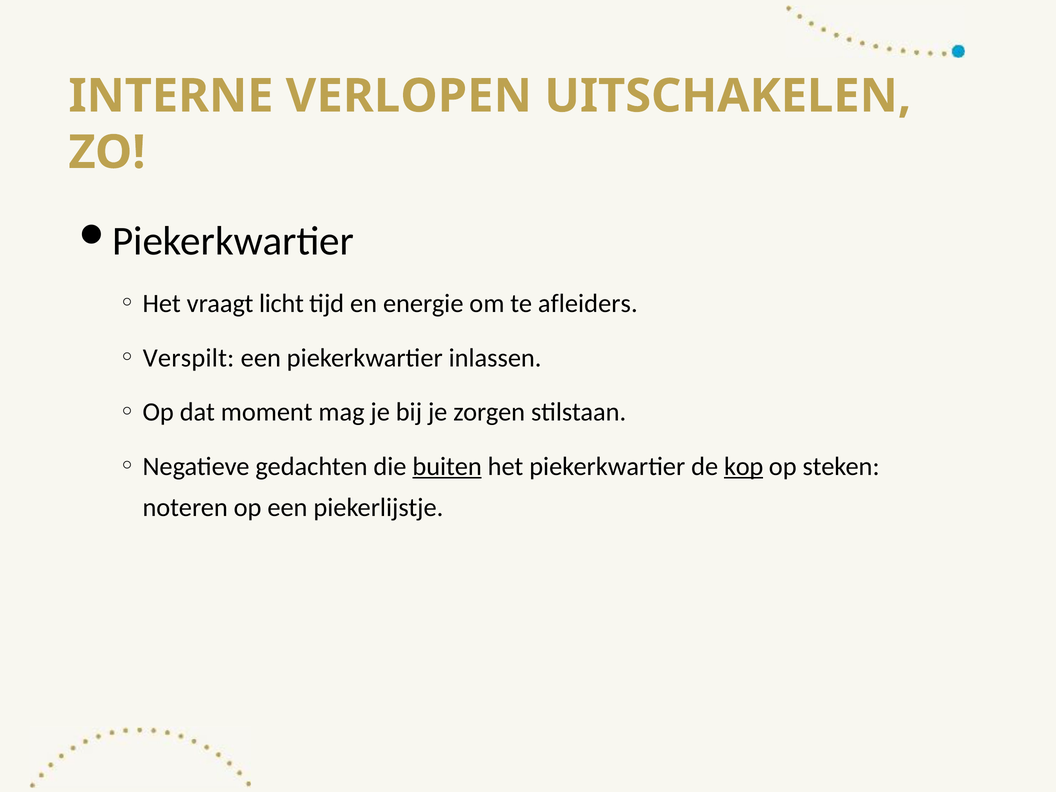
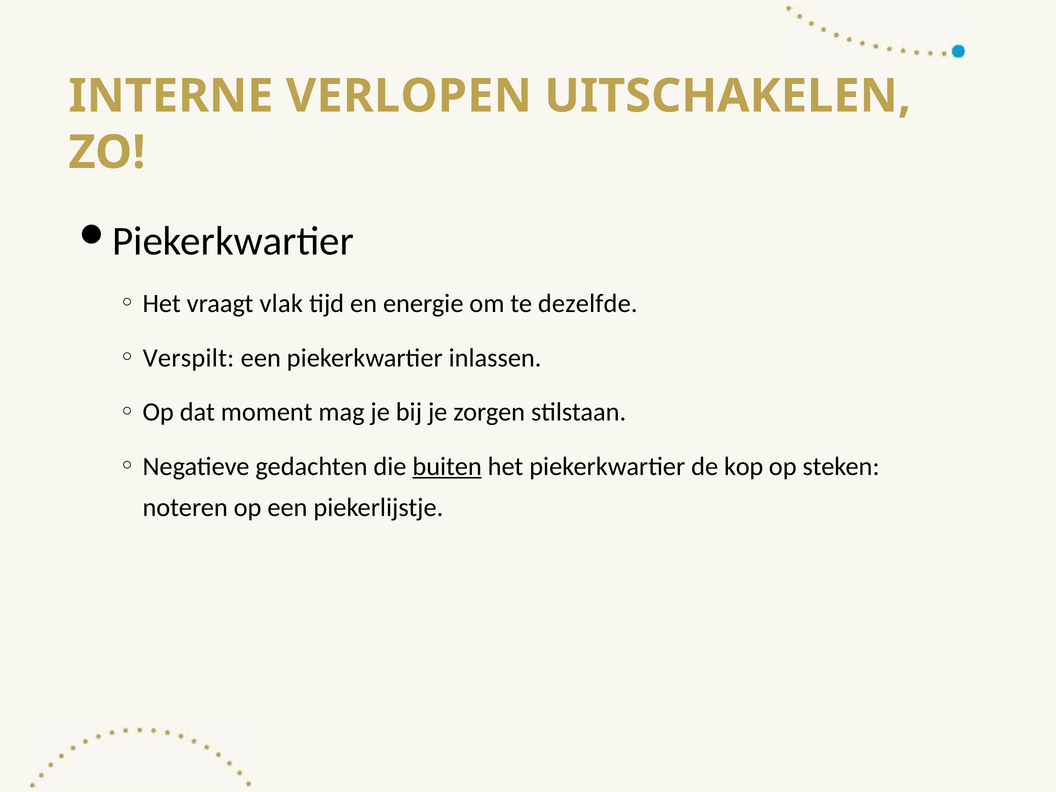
licht: licht -> vlak (281, 303)
afleiders: afleiders -> dezelfde (588, 303)
kop underline: present -> none (744, 467)
